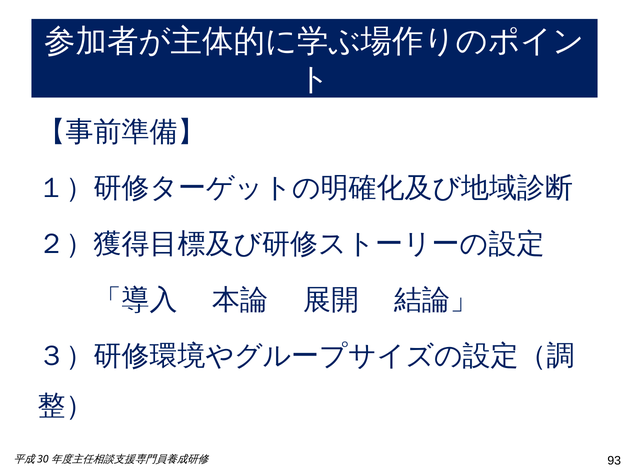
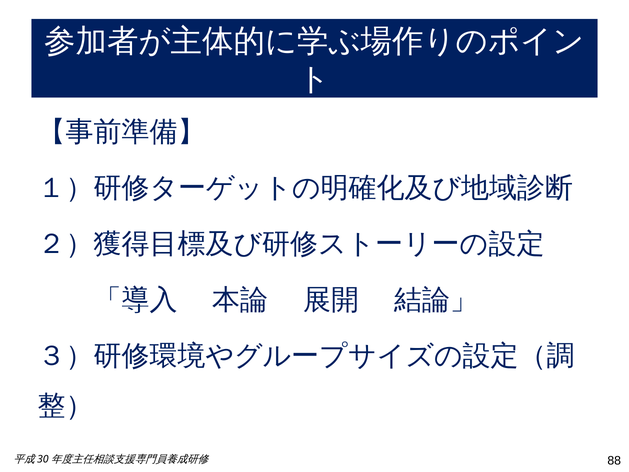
93: 93 -> 88 (614, 460)
